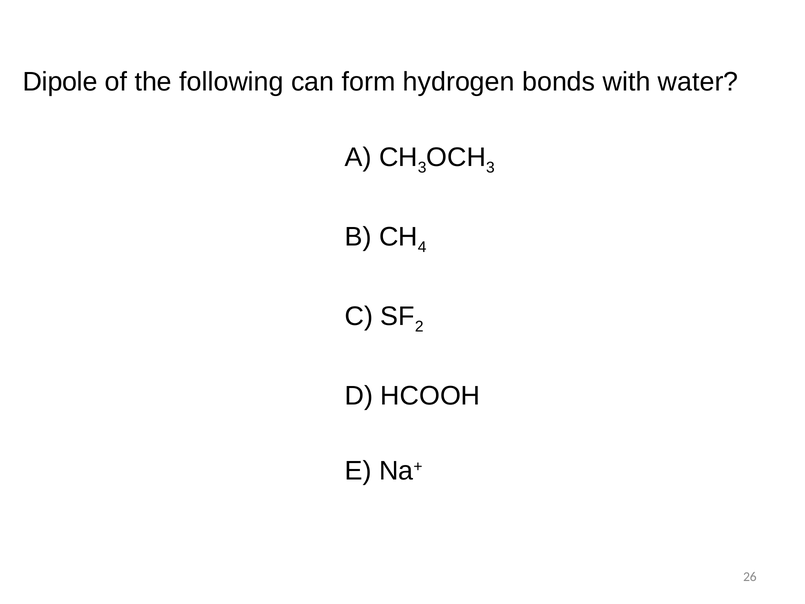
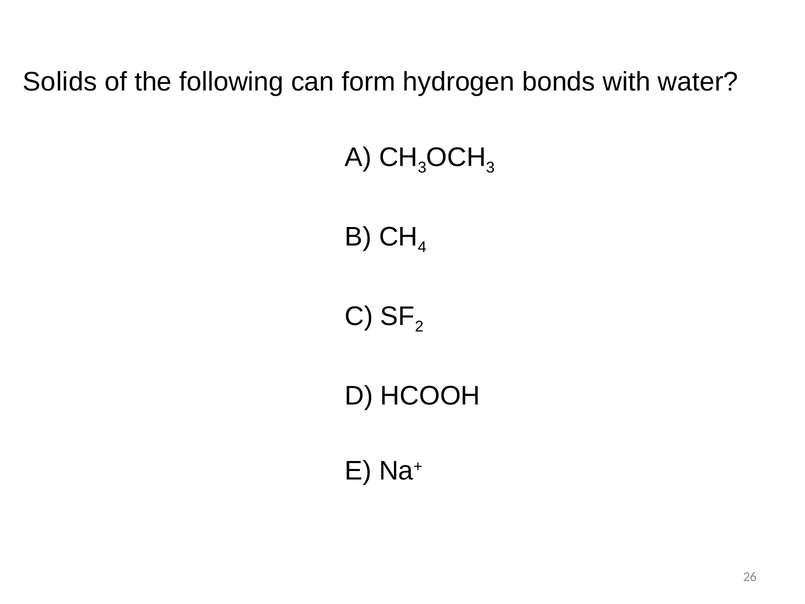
Dipole: Dipole -> Solids (60, 82)
